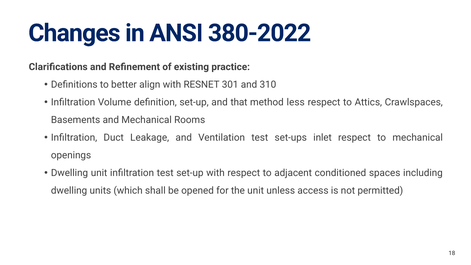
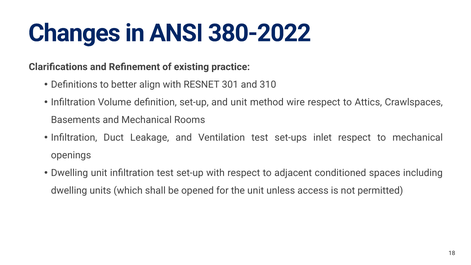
and that: that -> unit (239, 102)
less: less -> wire (296, 102)
